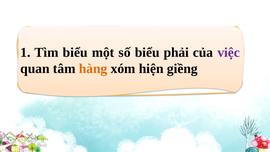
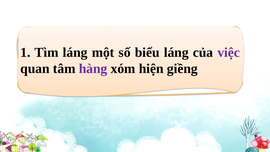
Tìm biểu: biểu -> láng (75, 52)
biểu phải: phải -> láng (176, 52)
hàng colour: orange -> purple (93, 69)
